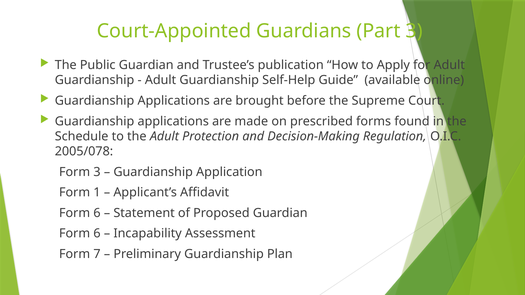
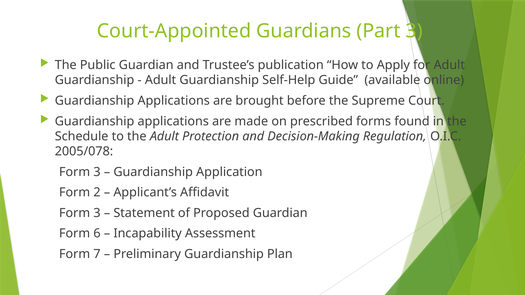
1: 1 -> 2 (97, 193)
6: 6 -> 3 (97, 213)
